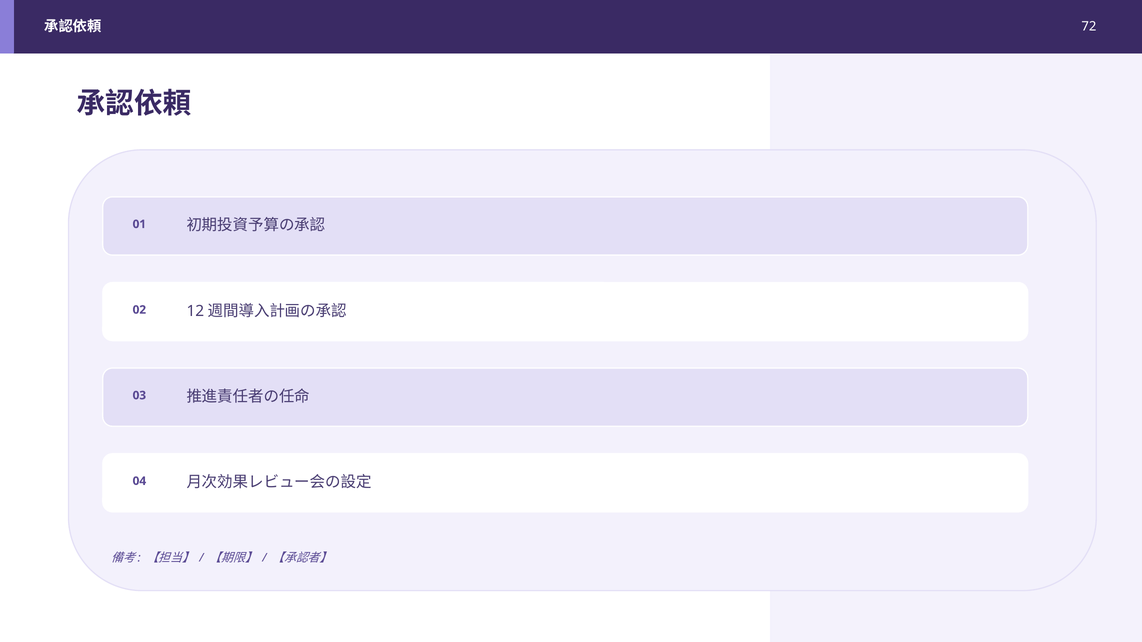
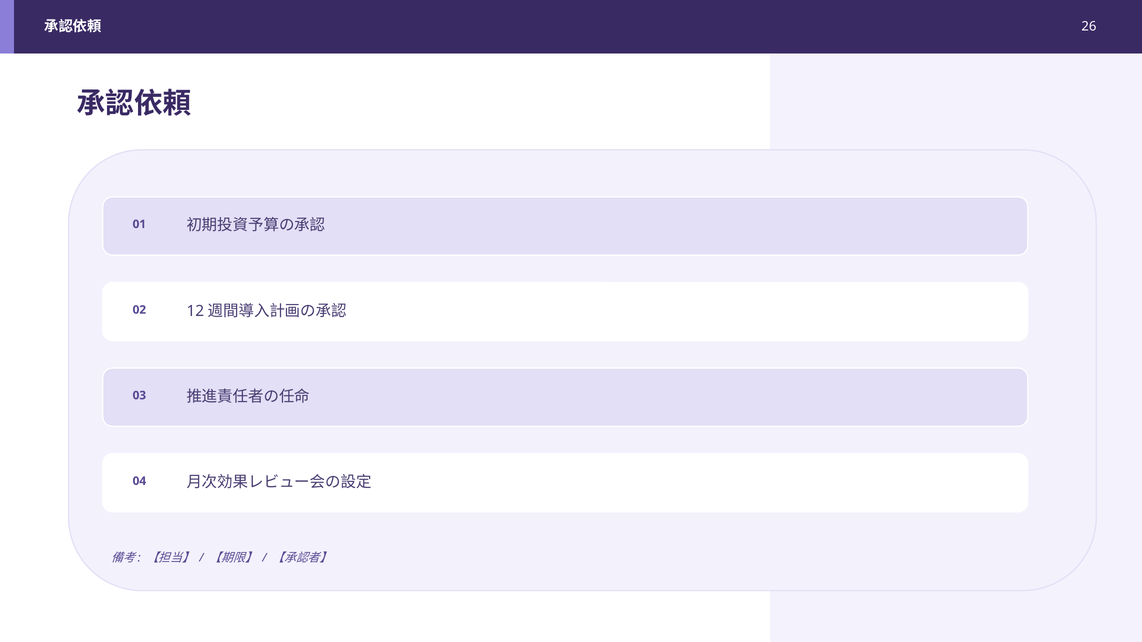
72: 72 -> 26 (1089, 27)
